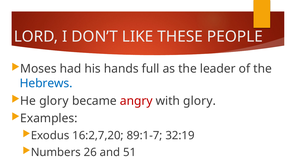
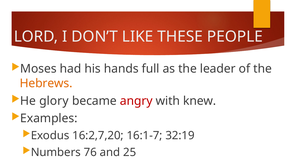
Hebrews colour: blue -> orange (46, 83)
with glory: glory -> knew (200, 101)
89:1-7: 89:1-7 -> 16:1-7 (145, 135)
26: 26 -> 76 (90, 152)
51: 51 -> 25 (130, 152)
